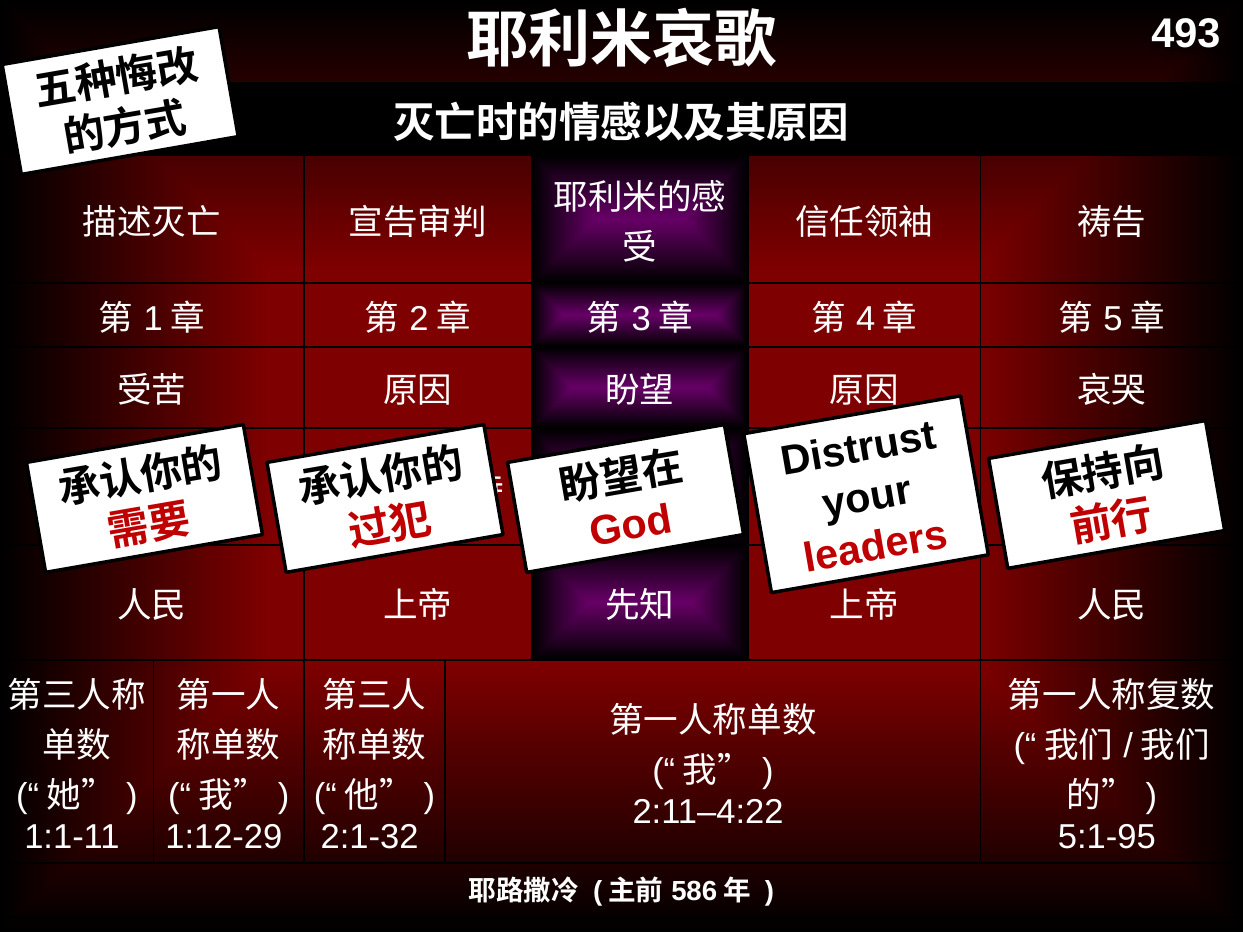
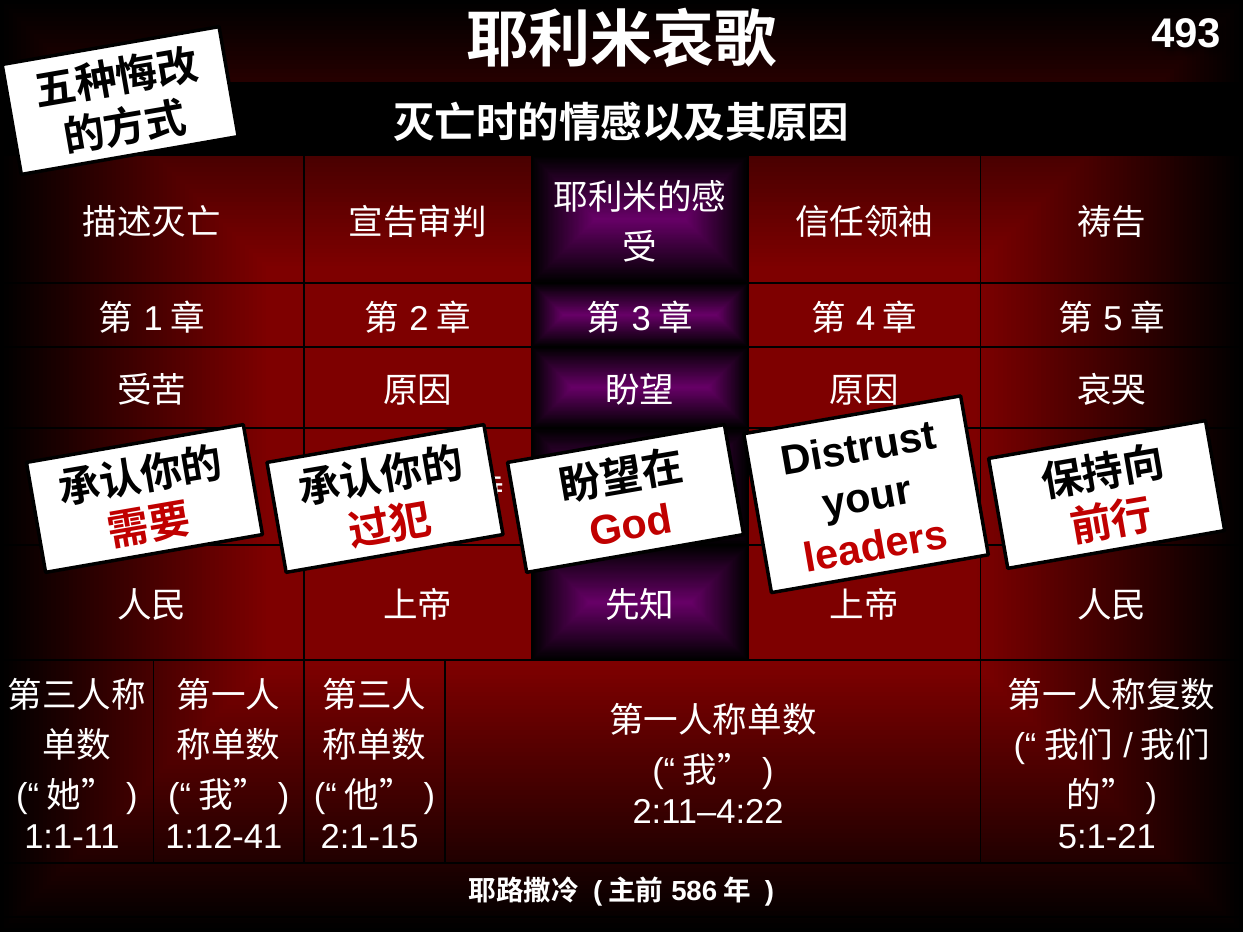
1:12-29: 1:12-29 -> 1:12-41 (224, 838)
2:1-32: 2:1-32 -> 2:1-15 (370, 838)
5:1-95: 5:1-95 -> 5:1-21 (1107, 838)
